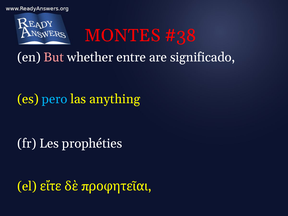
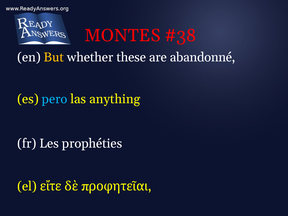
But colour: pink -> yellow (54, 57)
entre: entre -> these (131, 57)
significado: significado -> abandonné (203, 57)
